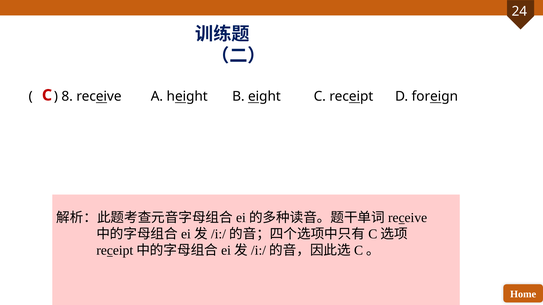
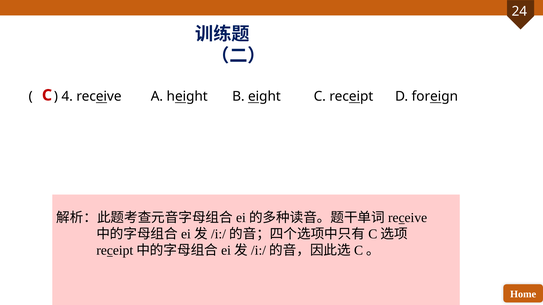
8: 8 -> 4 (67, 97)
